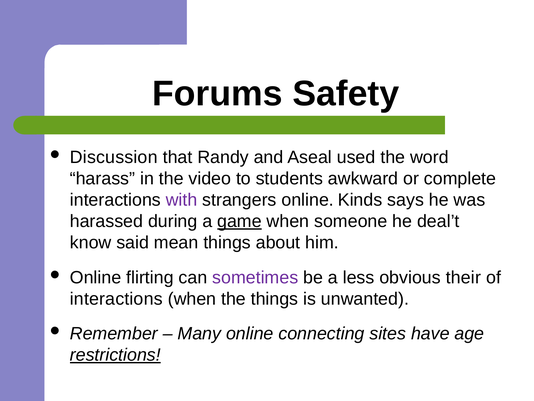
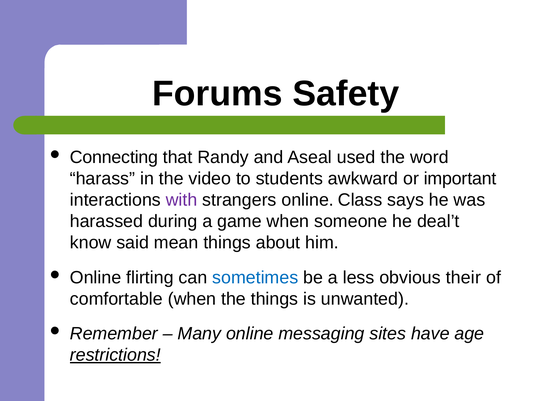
Discussion: Discussion -> Connecting (114, 157)
complete: complete -> important (460, 178)
Kinds: Kinds -> Class (360, 200)
game underline: present -> none (239, 221)
sometimes colour: purple -> blue (255, 277)
interactions: interactions -> comfortable (116, 299)
connecting: connecting -> messaging (321, 333)
